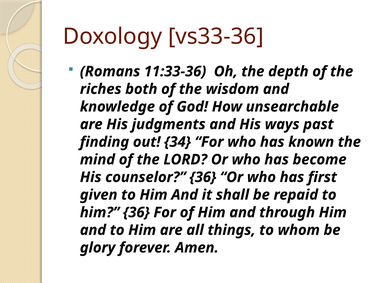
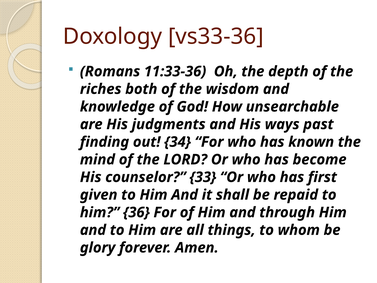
counselor 36: 36 -> 33 (203, 177)
